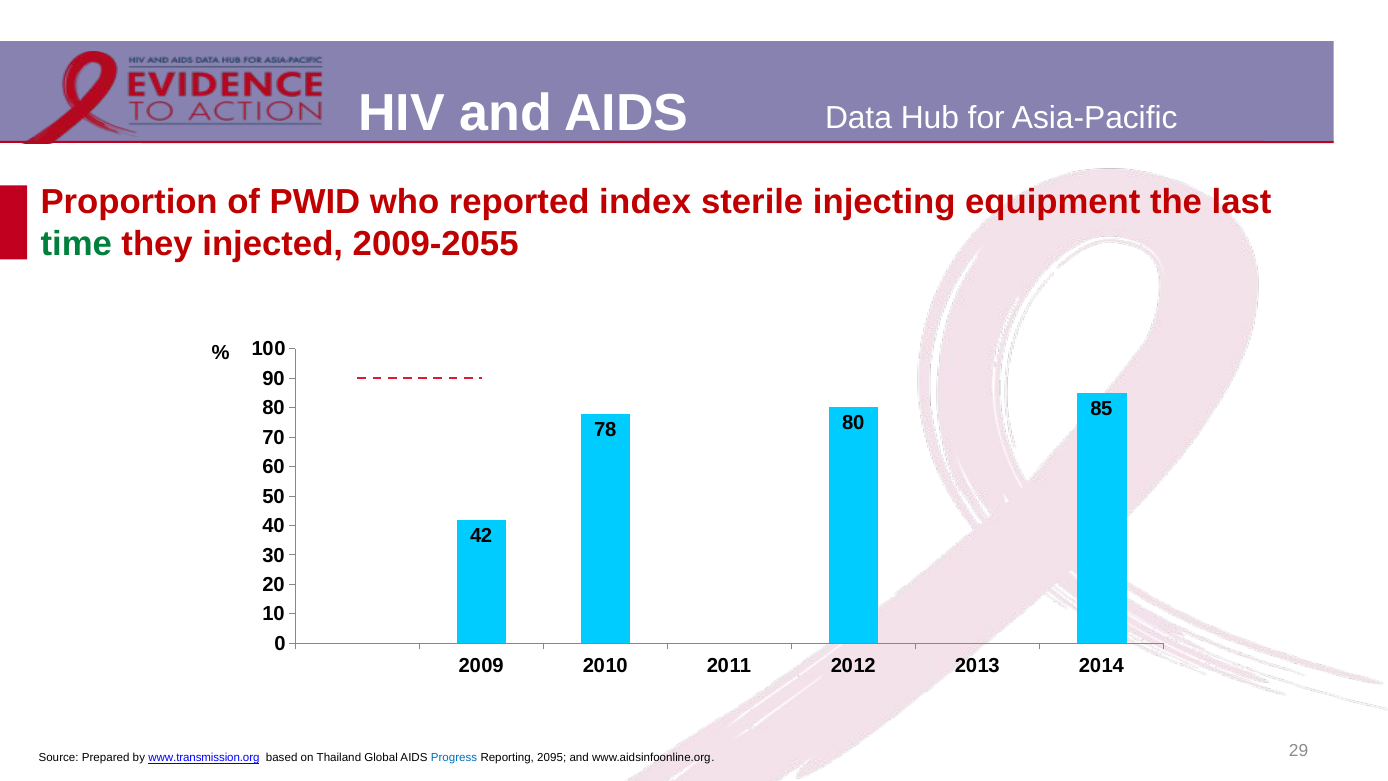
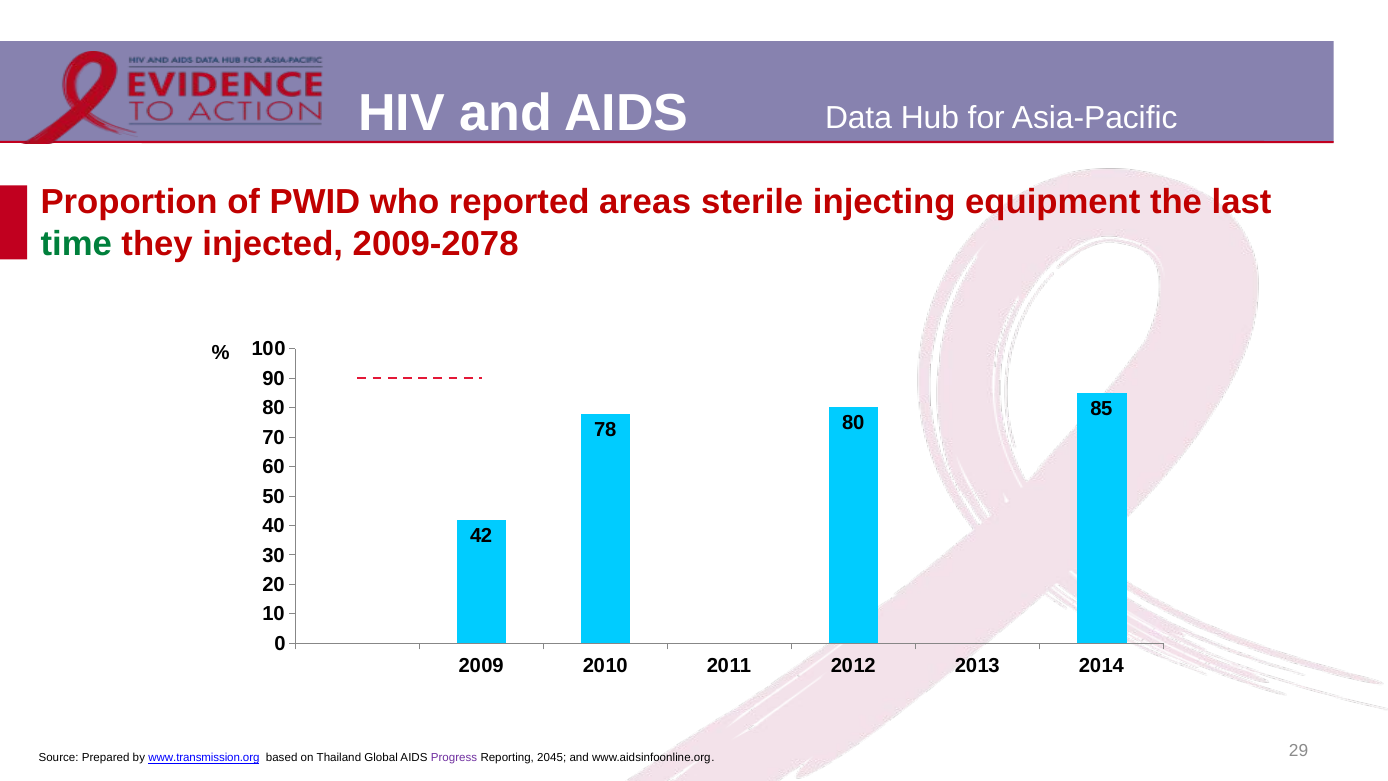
index: index -> areas (645, 202)
2009-2055: 2009-2055 -> 2009-2078 (436, 244)
Progress colour: blue -> purple (454, 758)
2095: 2095 -> 2045 (552, 758)
